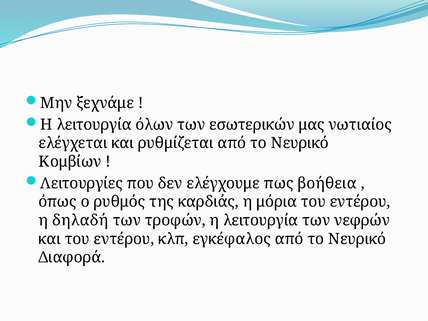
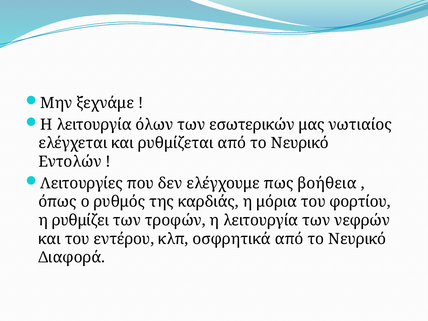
Κομβίων: Κομβίων -> Εντολών (70, 162)
εντέρου: εντέρου -> φορτίου (360, 202)
δηλαδή: δηλαδή -> ρυθμίζει (80, 220)
εγκέφαλος: εγκέφαλος -> οσφρητικά (232, 239)
